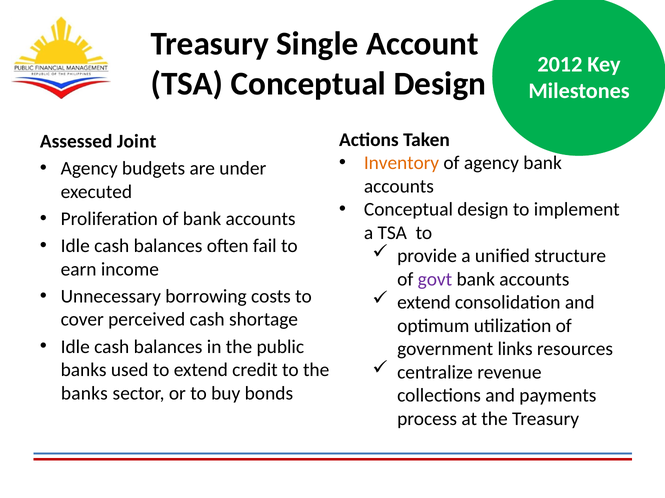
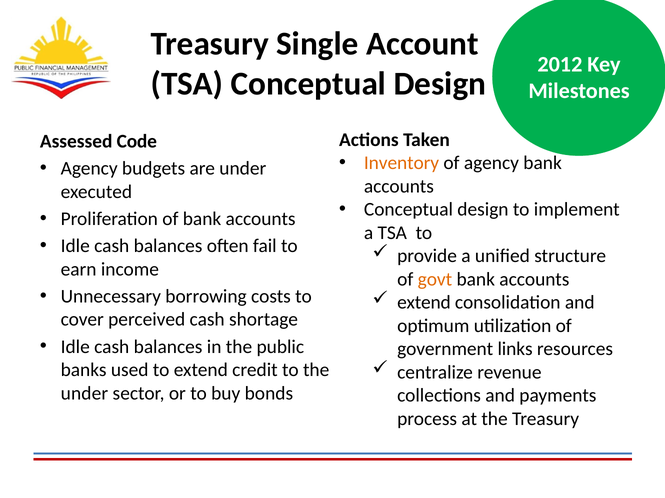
Joint: Joint -> Code (137, 142)
govt colour: purple -> orange (435, 280)
banks: banks -> under (84, 394)
